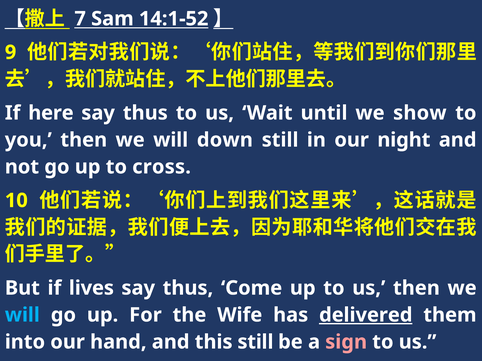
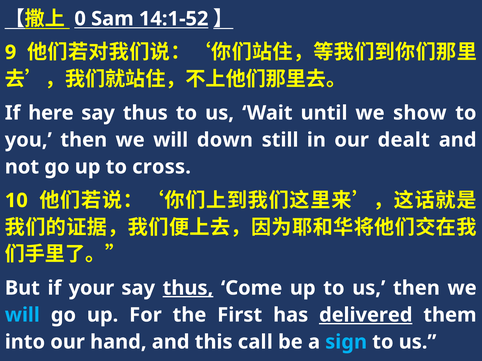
7: 7 -> 0 (80, 19)
night: night -> dealt (404, 140)
lives: lives -> your (91, 288)
thus underline: none -> present (188, 288)
Wife: Wife -> First (240, 315)
this still: still -> call (255, 342)
sign colour: pink -> light blue (346, 342)
